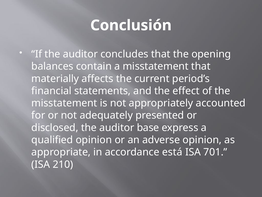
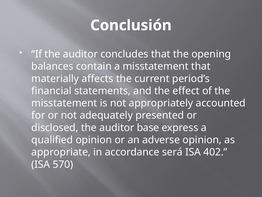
está: está -> será (172, 152)
701: 701 -> 402 (215, 152)
210: 210 -> 570 (63, 164)
